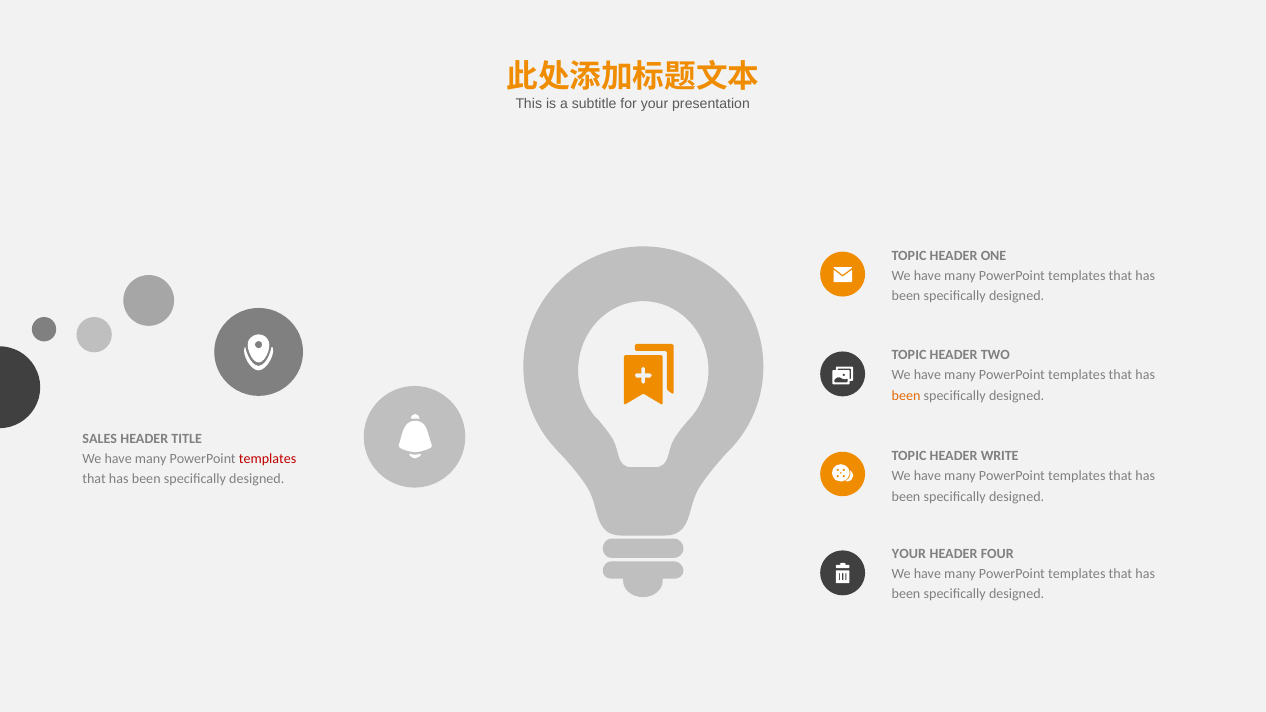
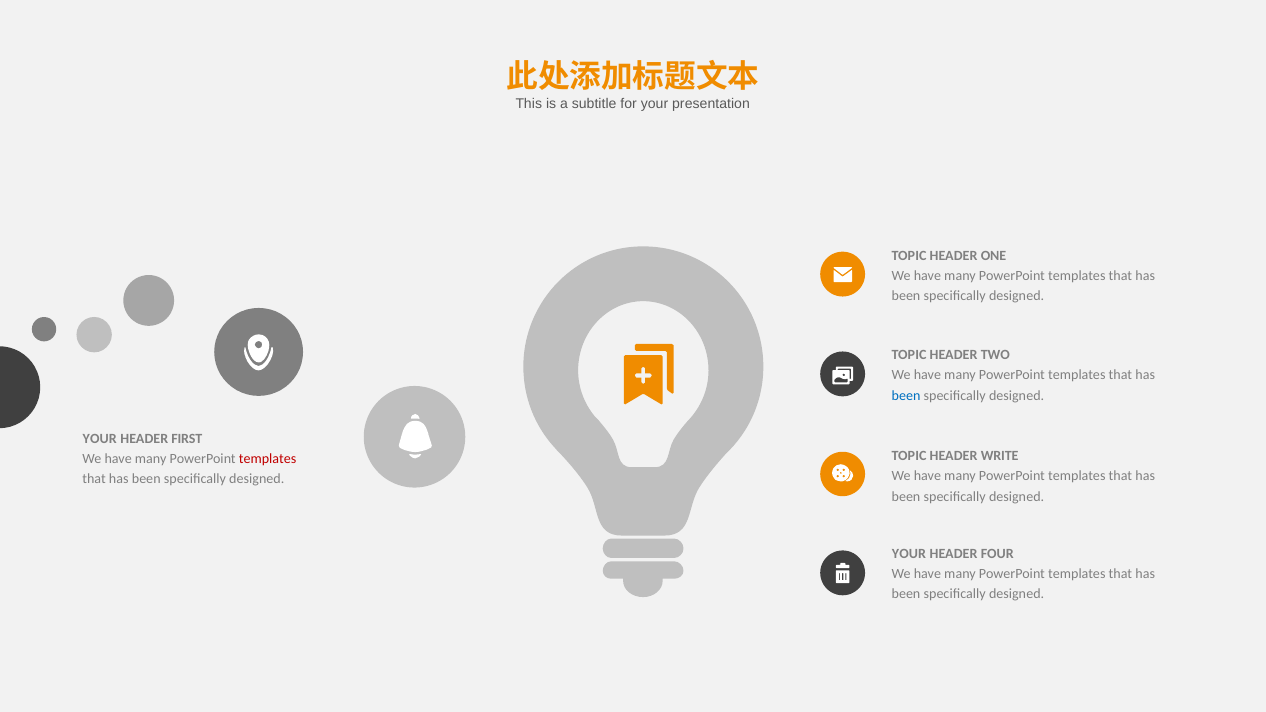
been colour: orange -> blue (906, 395)
SALES: SALES -> YOUR (100, 439)
TITLE: TITLE -> FIRST (187, 439)
